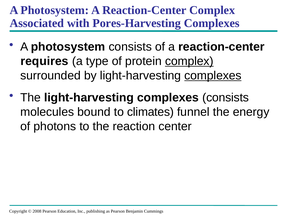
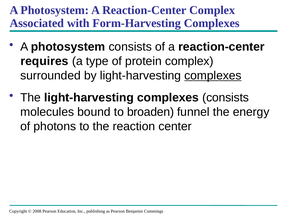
Pores-Harvesting: Pores-Harvesting -> Form-Harvesting (137, 23)
complex underline: present -> none (189, 61)
climates: climates -> broaden (151, 112)
